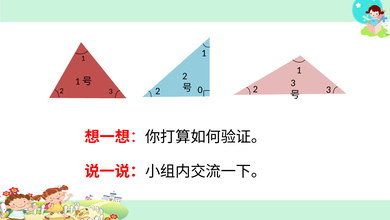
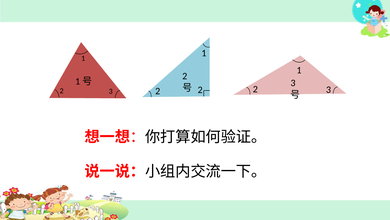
3 0: 0 -> 2 (200, 90)
